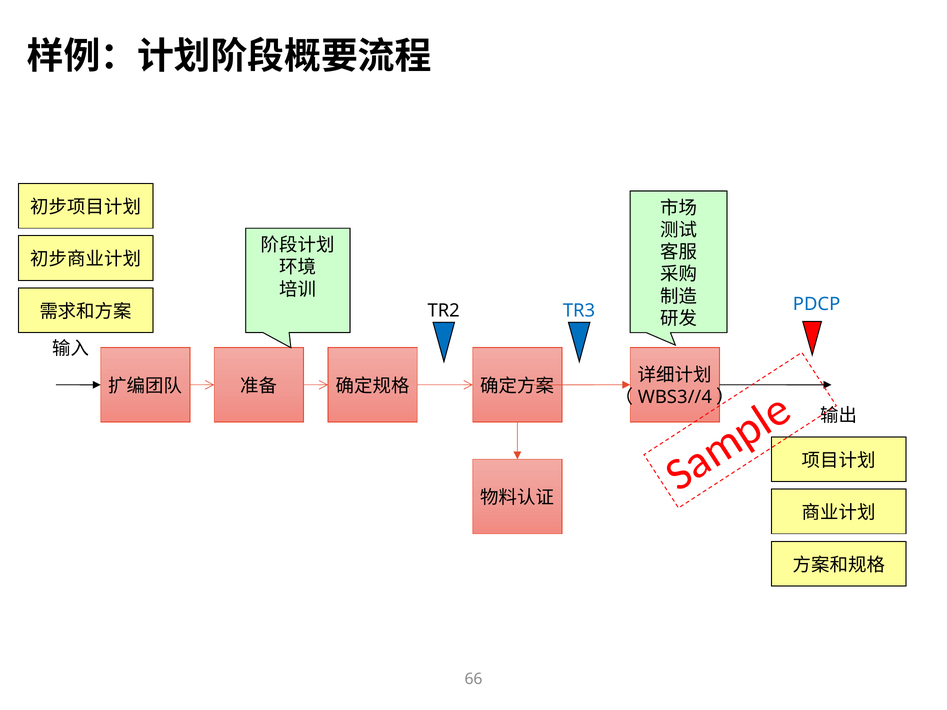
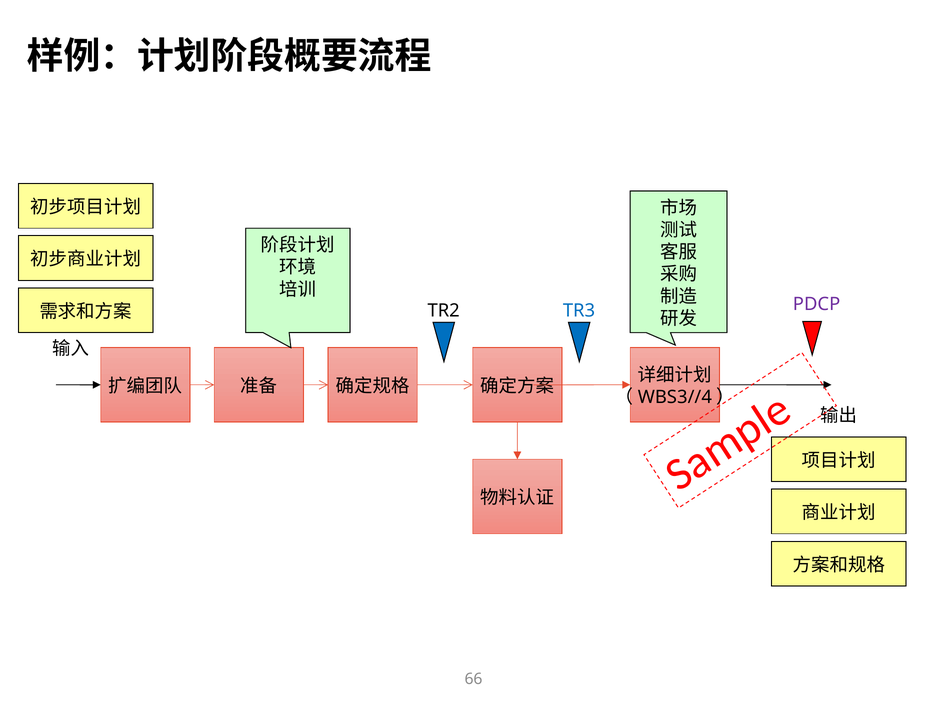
PDCP colour: blue -> purple (817, 304)
